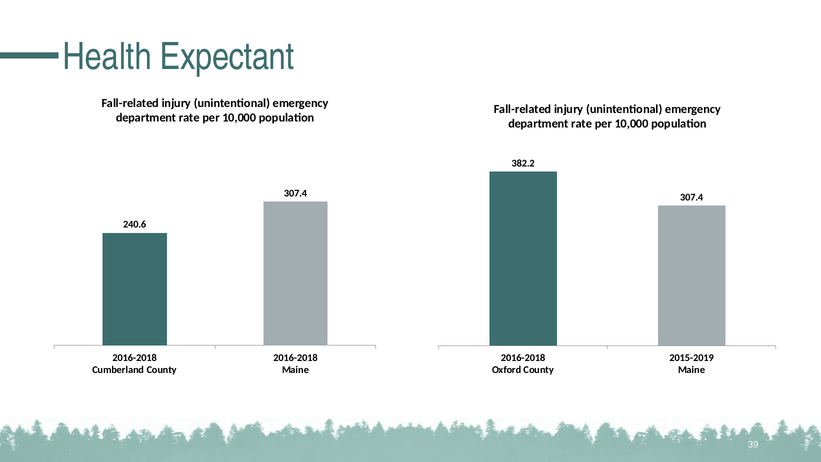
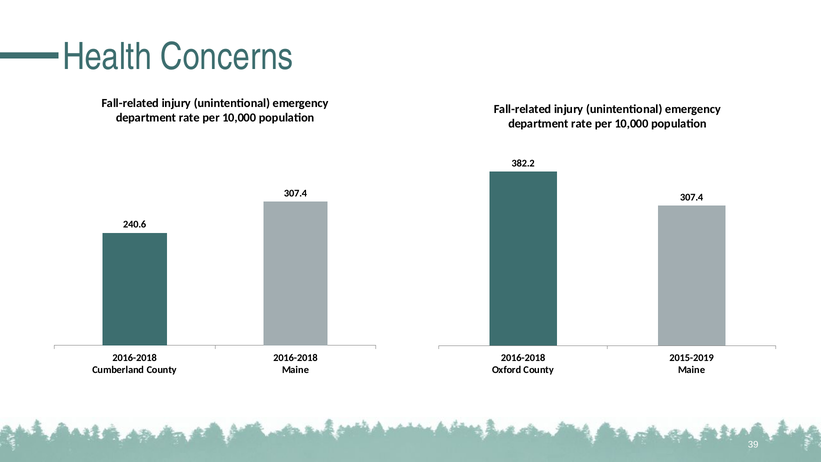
Expectant: Expectant -> Concerns (227, 57)
